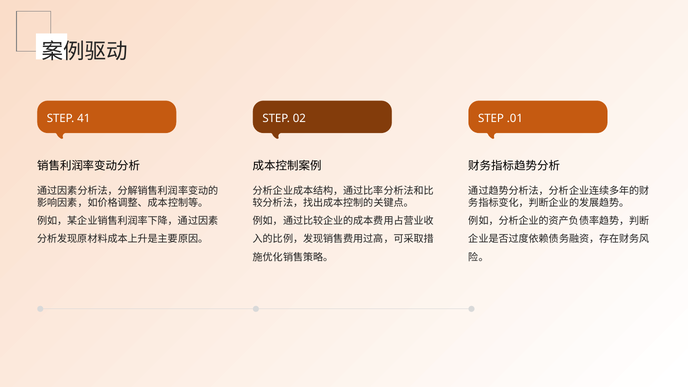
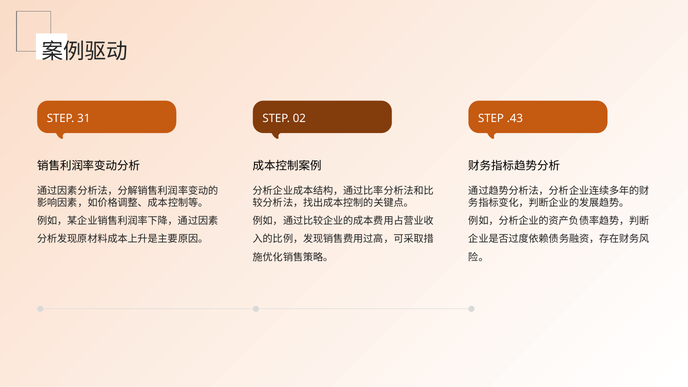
41: 41 -> 31 (84, 118)
.01: .01 -> .43 (515, 118)
